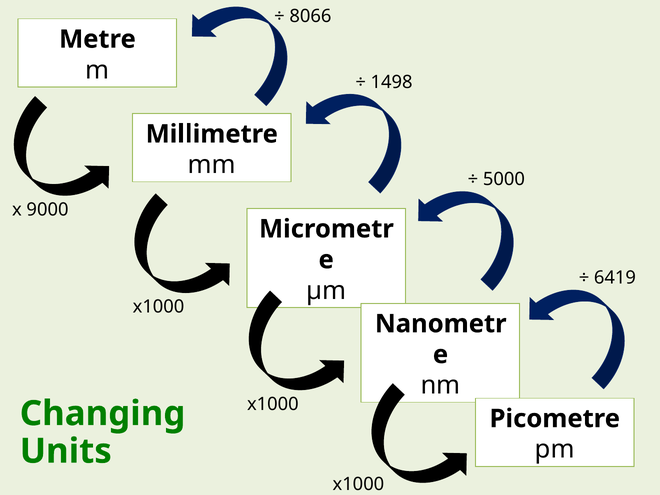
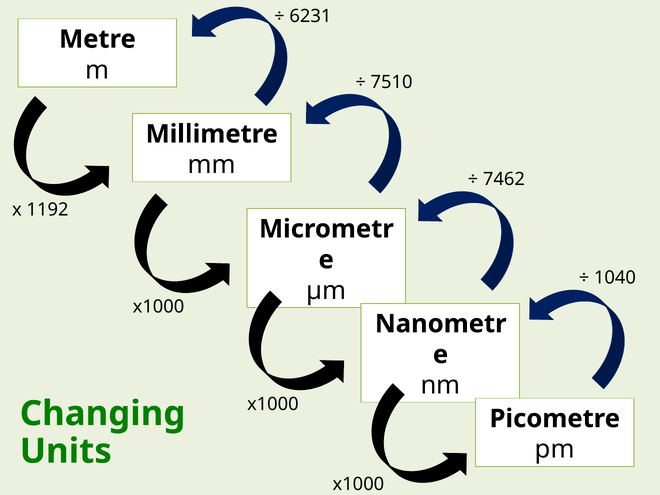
8066: 8066 -> 6231 (310, 16)
1498: 1498 -> 7510 (392, 82)
5000: 5000 -> 7462 (504, 179)
9000: 9000 -> 1192 (48, 210)
6419: 6419 -> 1040 (615, 278)
